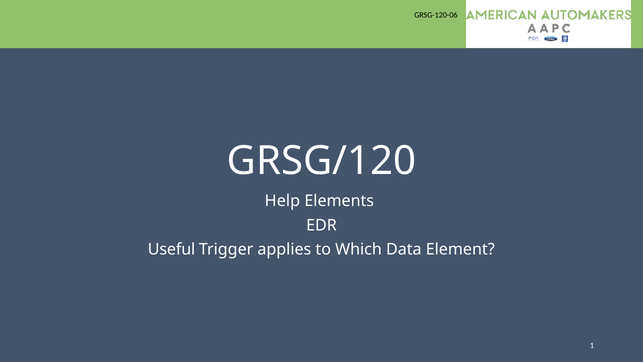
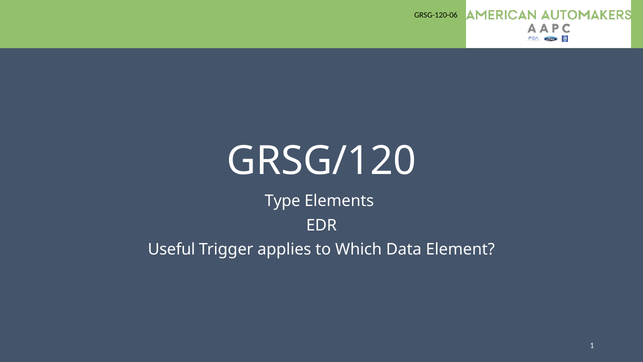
Help: Help -> Type (283, 201)
